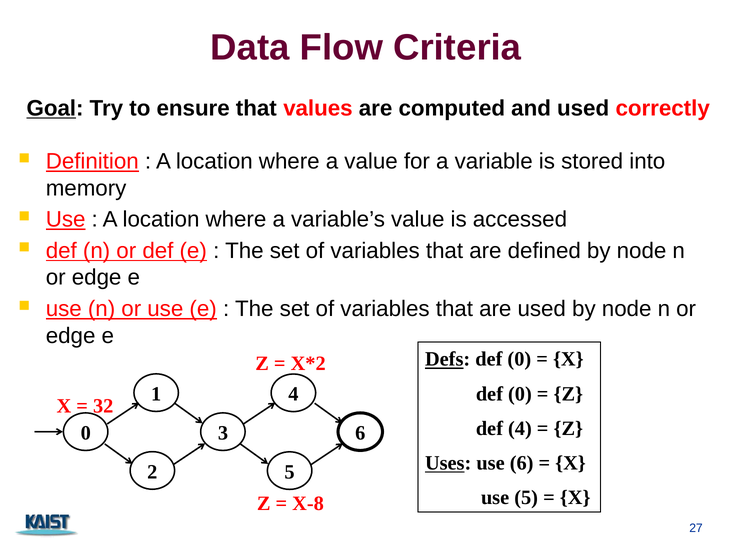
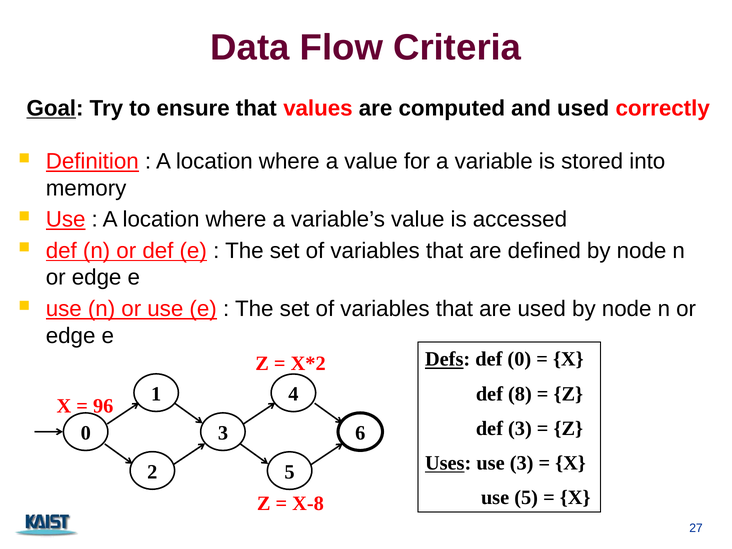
0: 0 -> 8 (520, 394)
32: 32 -> 96 (103, 406)
def 4: 4 -> 3 (520, 428)
use 6: 6 -> 3 (522, 463)
